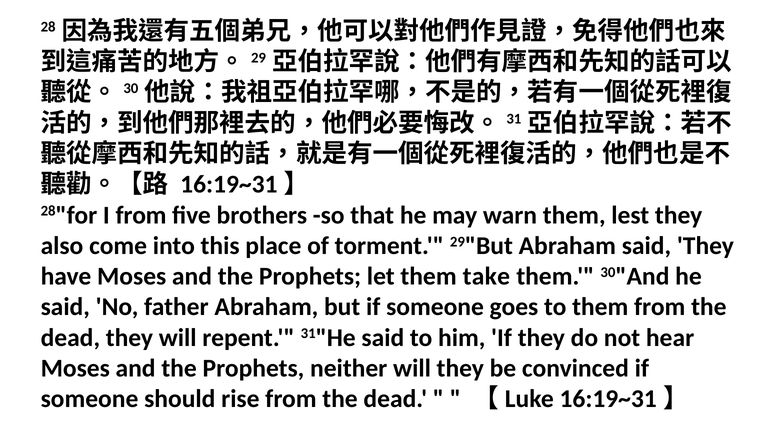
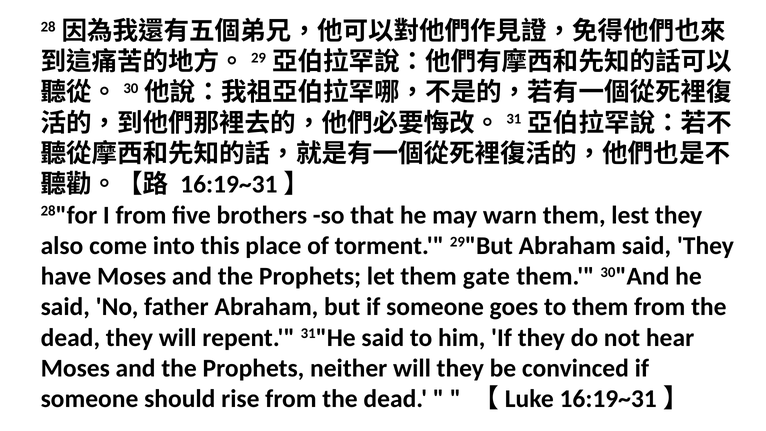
take: take -> gate (486, 276)
